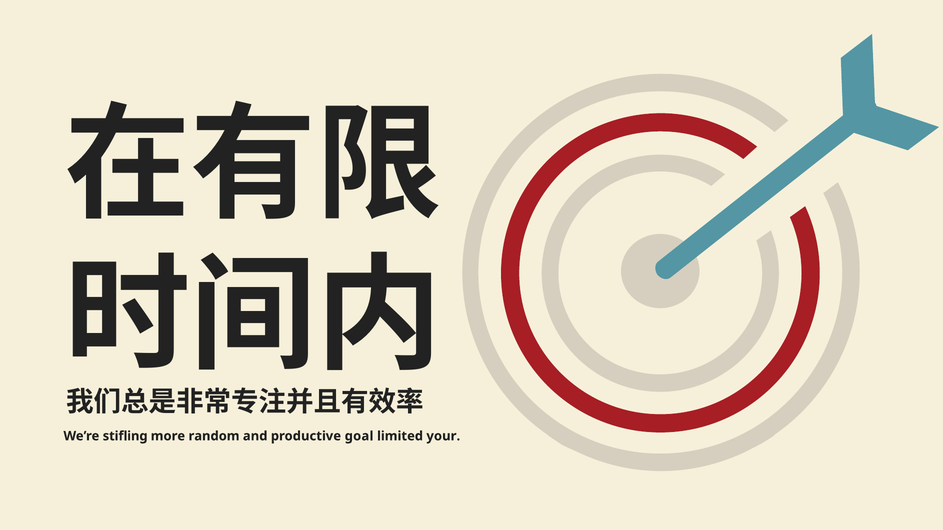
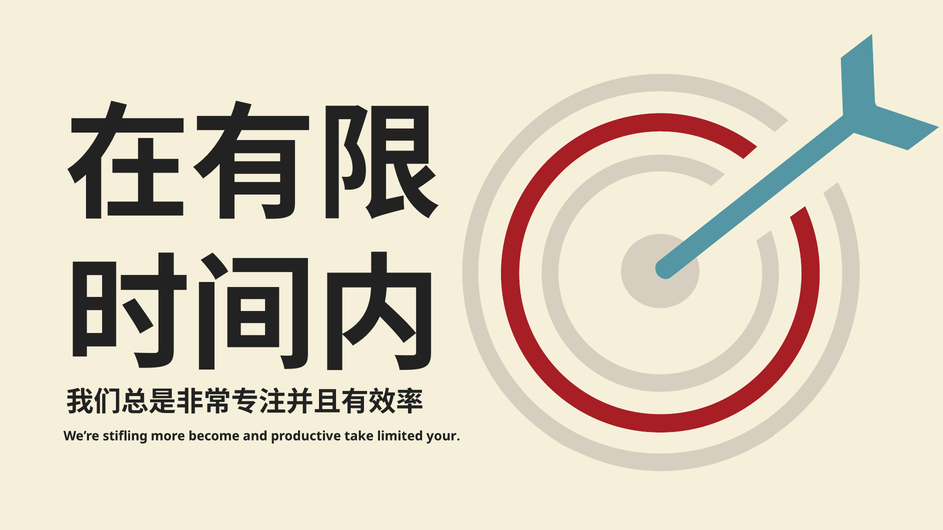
random: random -> become (214, 436)
goal: goal -> take (359, 436)
